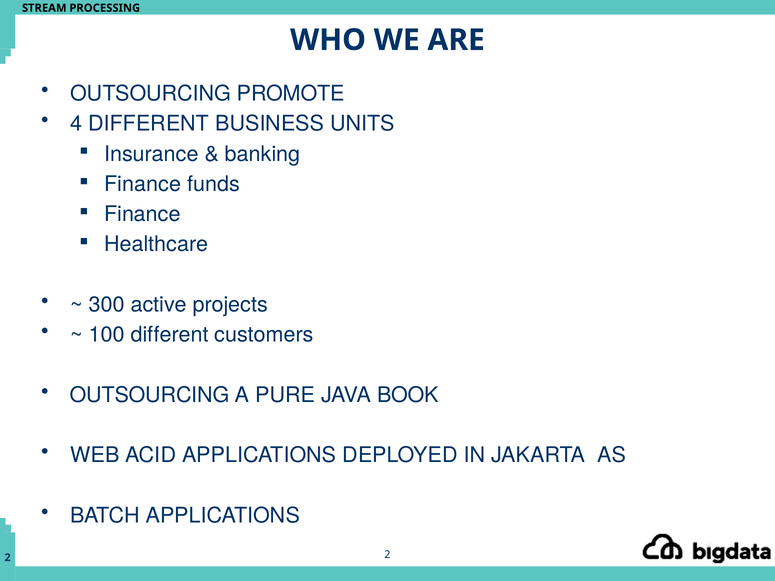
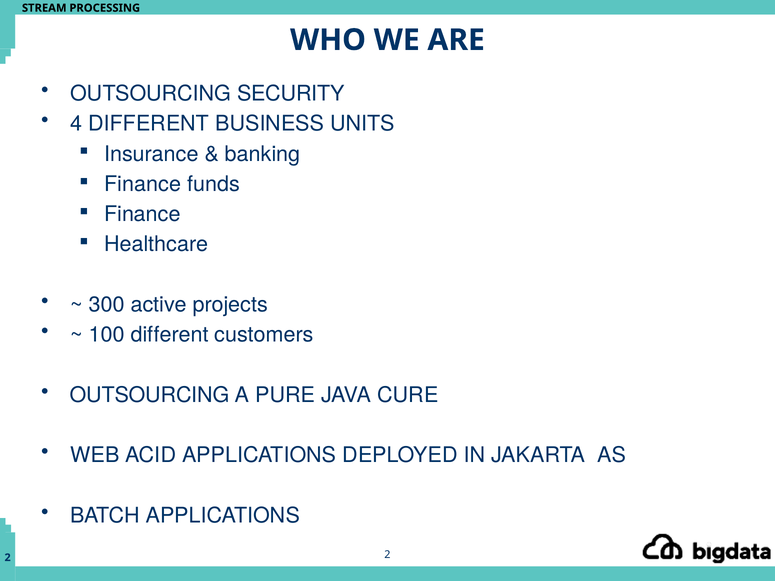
PROMOTE: PROMOTE -> SECURITY (291, 94)
BOOK: BOOK -> CURE (408, 395)
